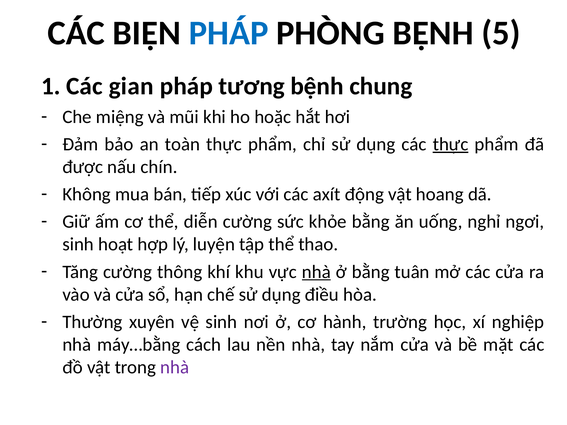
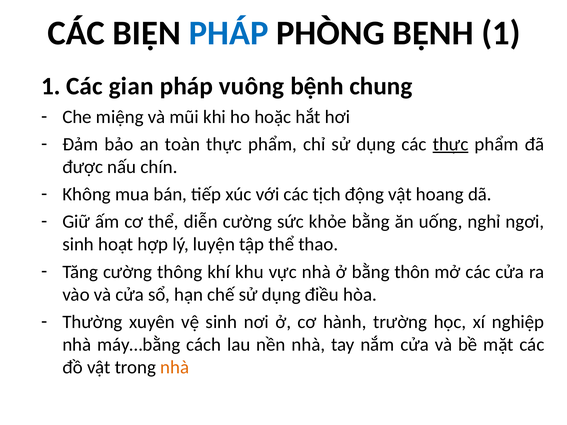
BỆNH 5: 5 -> 1 (501, 33)
tương: tương -> vuông (252, 86)
axít: axít -> tịch (327, 194)
nhà underline: present -> none (316, 272)
tuân: tuân -> thôn (412, 272)
nhà colour: purple -> orange (175, 367)
